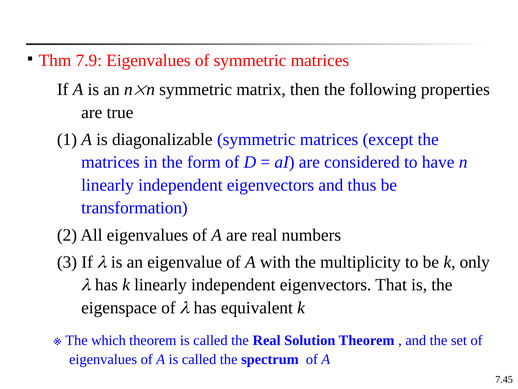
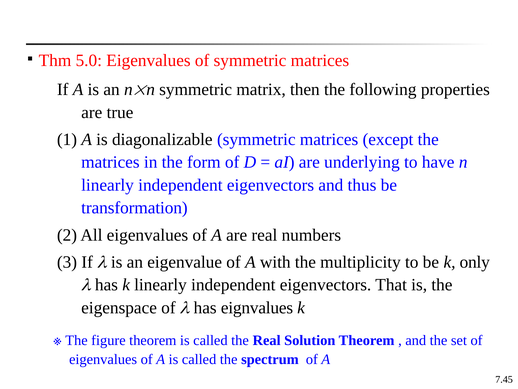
7.9: 7.9 -> 5.0 (89, 60)
considered: considered -> underlying (362, 162)
equivalent: equivalent -> eignvalues (257, 307)
which: which -> figure (108, 340)
